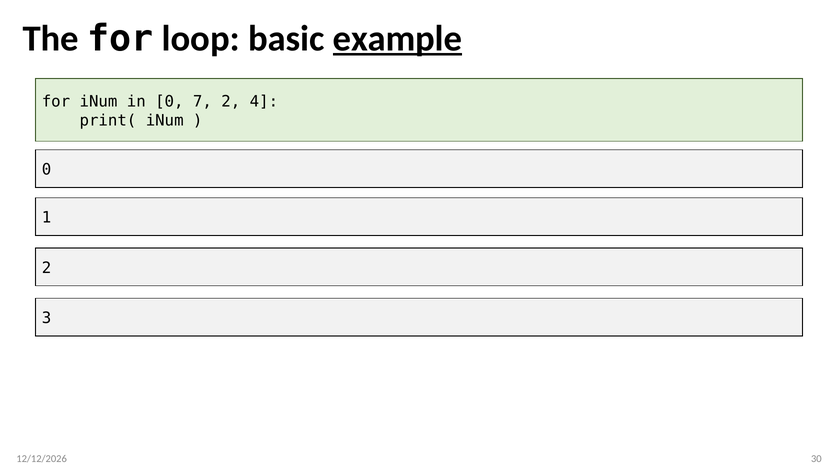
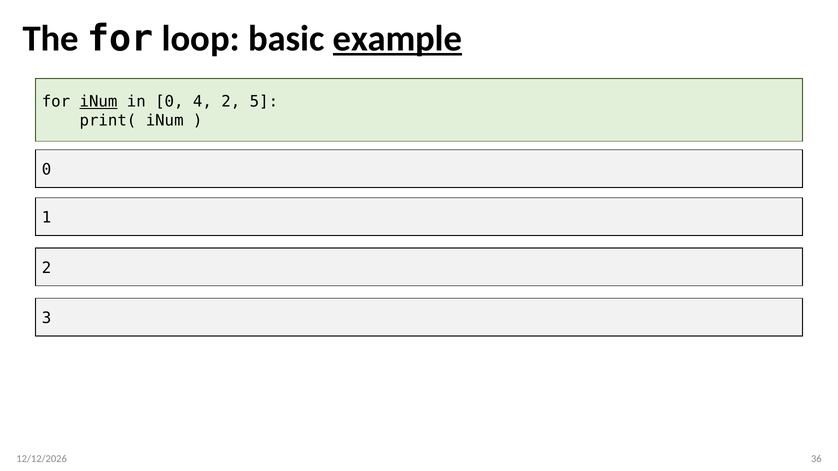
iNum underline: none -> present (98, 102)
7: 7 -> 4 (202, 102)
4: 4 -> 5 (264, 102)
30: 30 -> 36 (816, 459)
